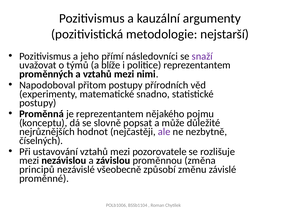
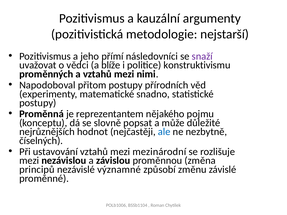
týmů: týmů -> vědci (78, 65)
politice reprezentantem: reprezentantem -> konstruktivismu (197, 65)
ale colour: purple -> blue (164, 132)
pozorovatele: pozorovatele -> mezinárodní (159, 152)
všeobecně: všeobecně -> významné (119, 170)
